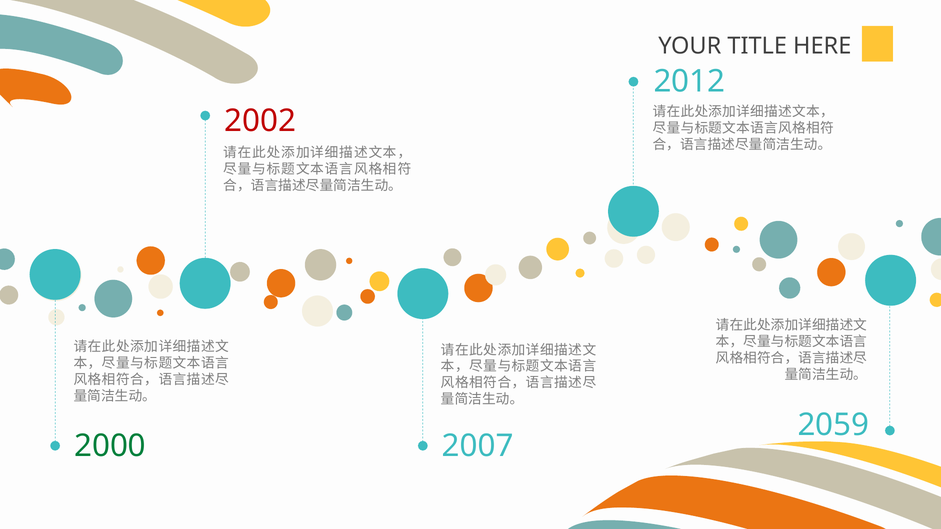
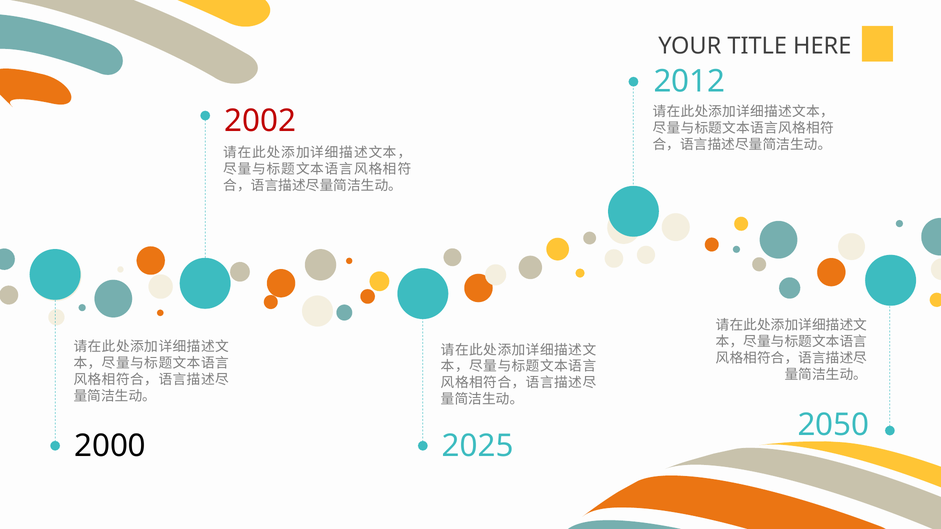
2059: 2059 -> 2050 (833, 425)
2000 colour: green -> black (110, 446)
2007: 2007 -> 2025 (478, 446)
